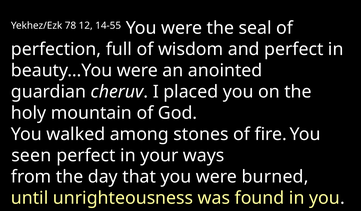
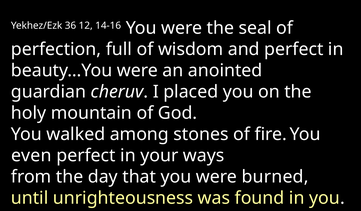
78: 78 -> 36 (70, 26)
14-55: 14-55 -> 14-16 (108, 26)
seen: seen -> even (31, 156)
